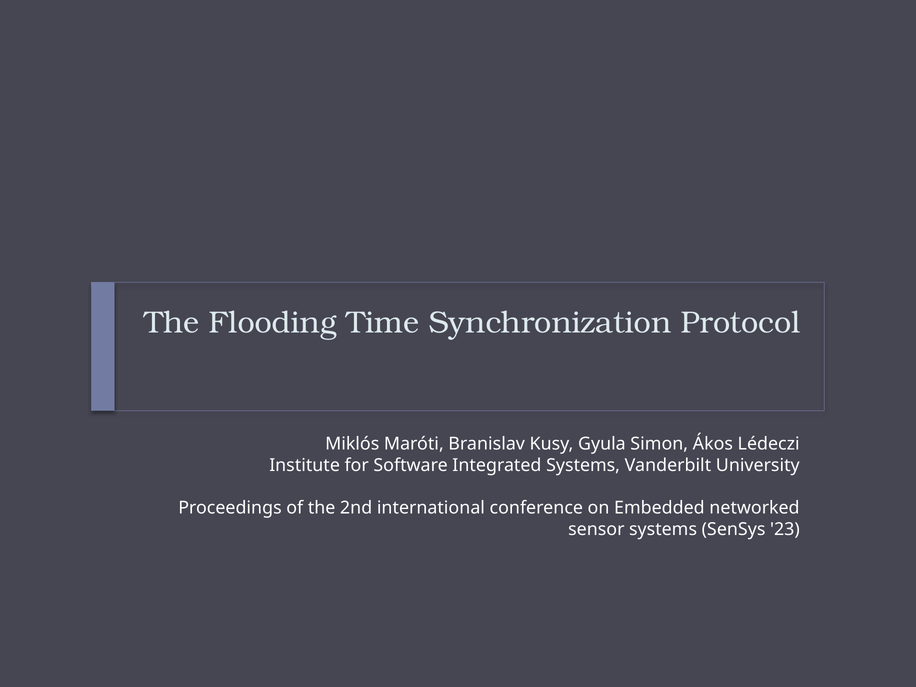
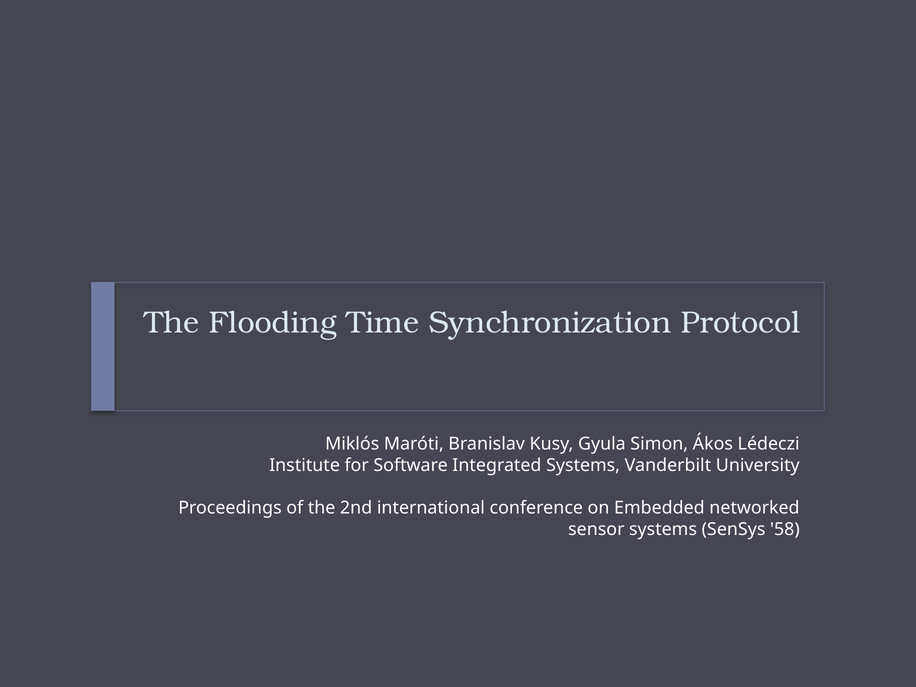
23: 23 -> 58 (785, 529)
